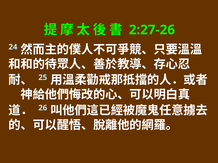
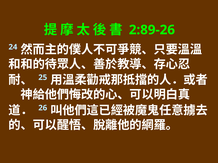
2:27-26: 2:27-26 -> 2:89-26 (152, 30)
